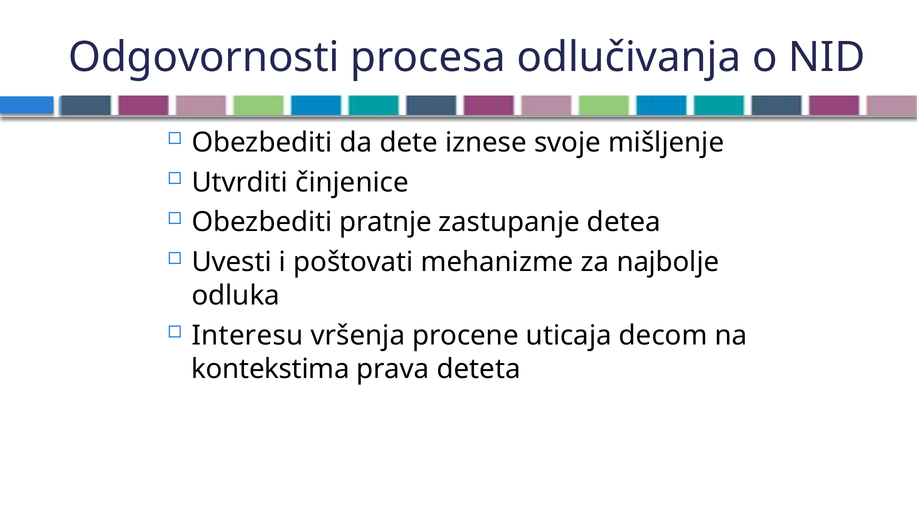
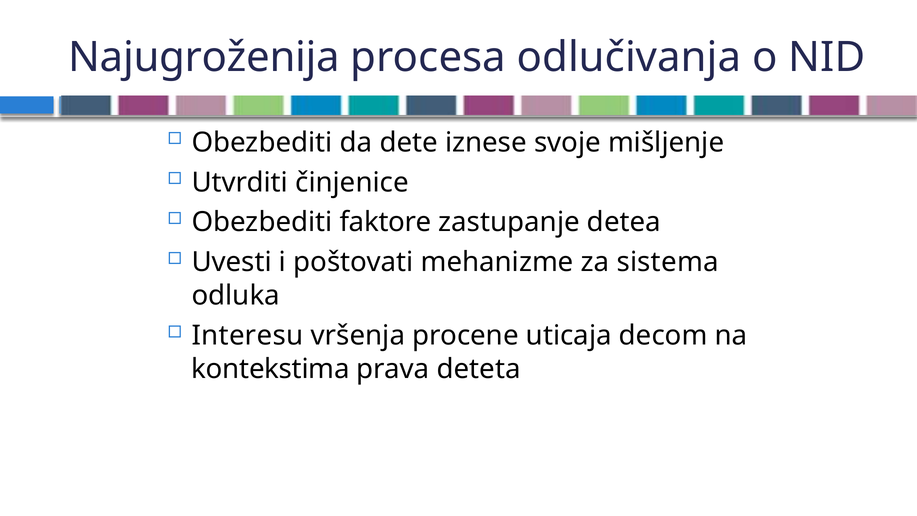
Odgovornosti: Odgovornosti -> Najugroženija (204, 57)
pratnje: pratnje -> faktore (386, 222)
najbolje: najbolje -> sistema (668, 262)
